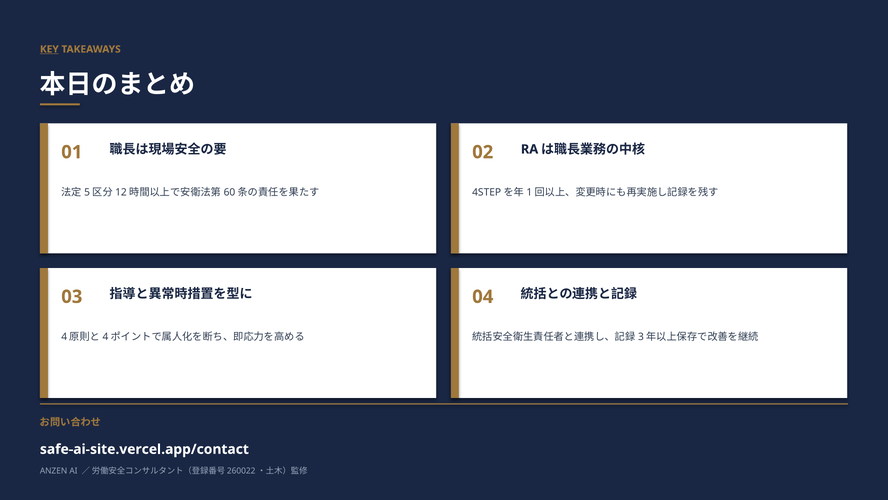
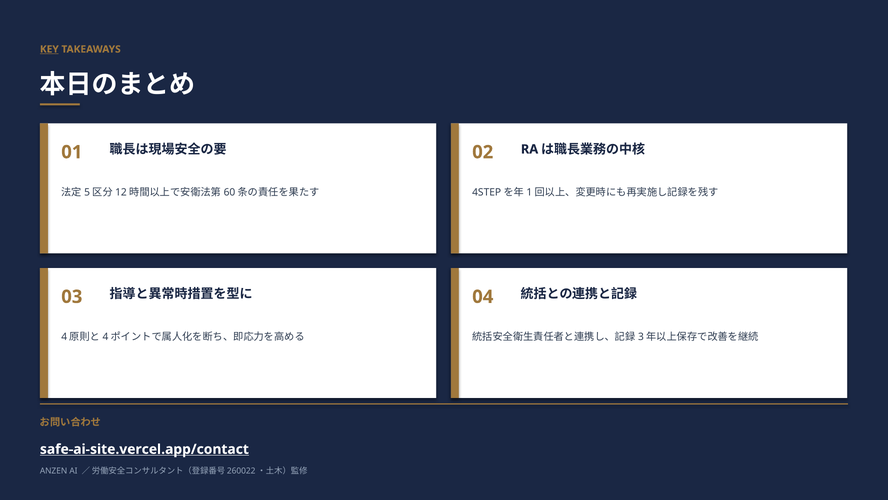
safe-ai-site.vercel.app/contact underline: none -> present (144, 449)
